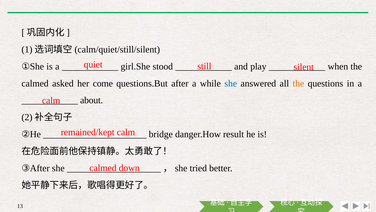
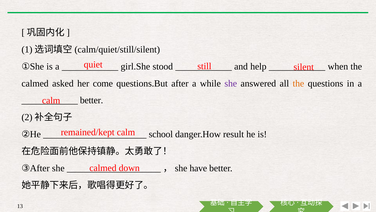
play: play -> help (258, 66)
she colour: blue -> purple (231, 83)
about: about -> better (92, 100)
bridge: bridge -> school (161, 134)
tried: tried -> have (198, 168)
